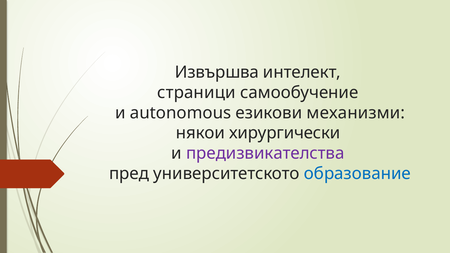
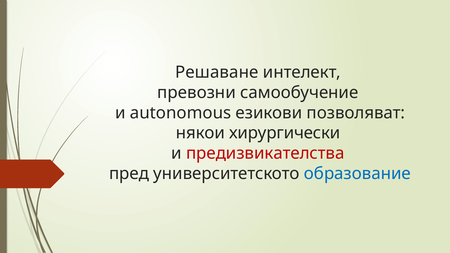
Извършва: Извършва -> Решаване (217, 72)
страници: страници -> превозни (197, 93)
механизми: механизми -> пoзвoлявaт (356, 113)
предизвикателства colour: purple -> red (265, 153)
